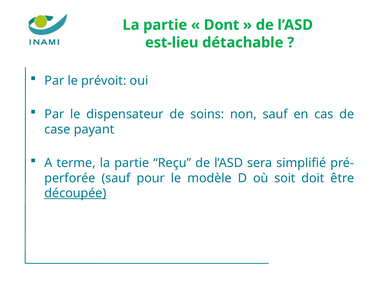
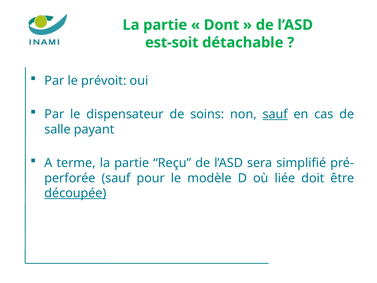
est-lieu: est-lieu -> est-soit (172, 43)
sauf underline: none -> present (275, 114)
case: case -> salle (58, 129)
soit: soit -> liée (285, 178)
